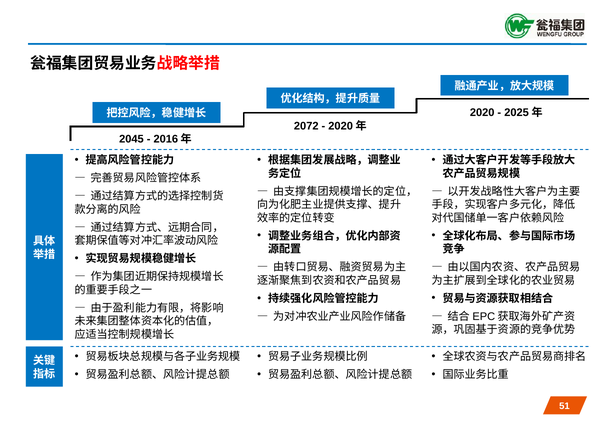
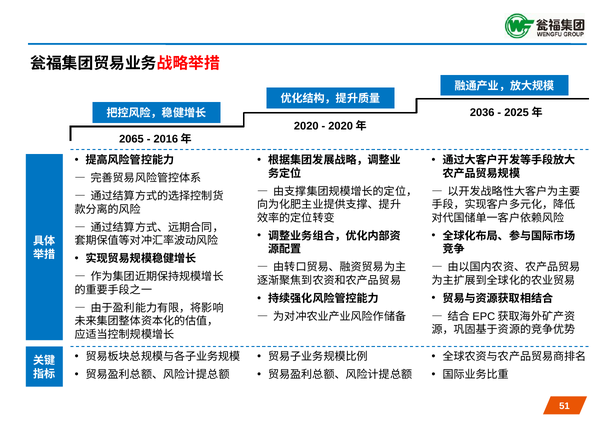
2020: 2020 -> 2036 (482, 113)
2072: 2072 -> 2020 (306, 126)
2045: 2045 -> 2065 (131, 139)
